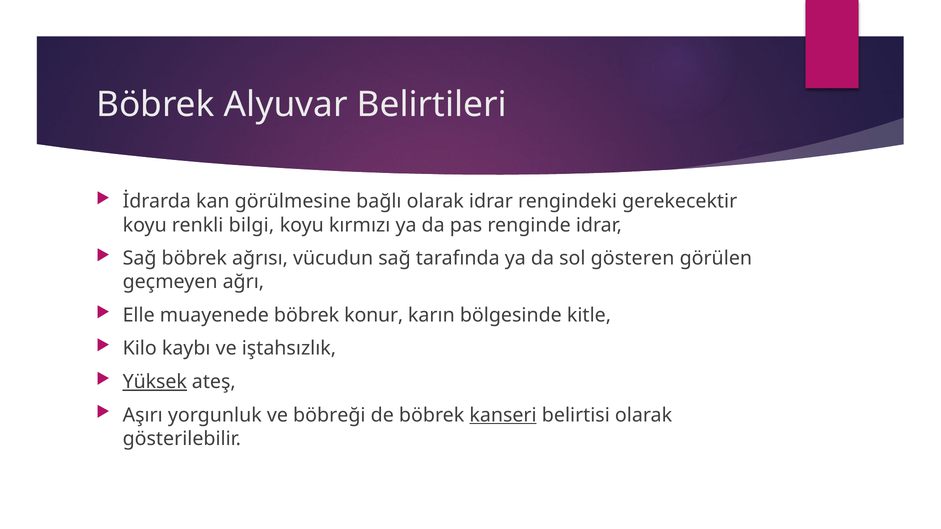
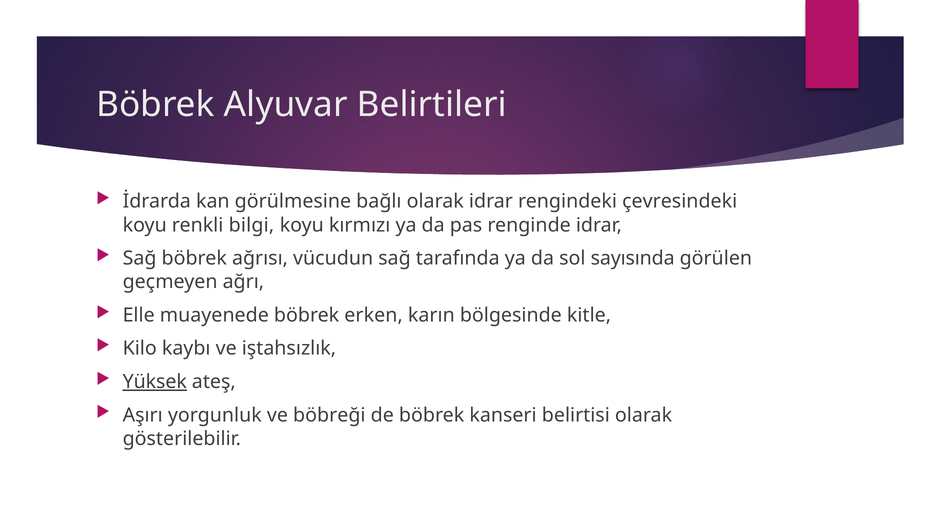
gerekecektir: gerekecektir -> çevresindeki (680, 202)
gösteren: gösteren -> sayısında (633, 259)
konur: konur -> erken (374, 315)
kanseri underline: present -> none (503, 415)
